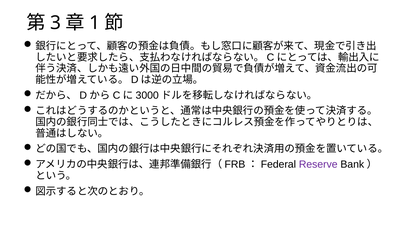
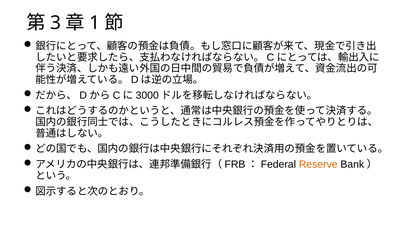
Reserve colour: purple -> orange (318, 164)
